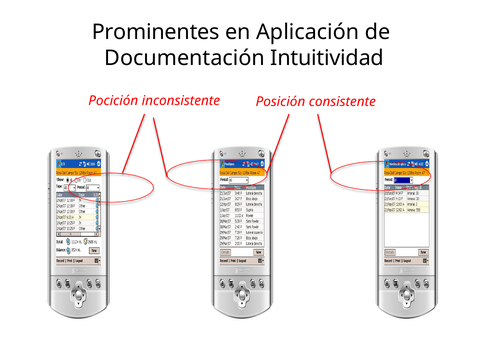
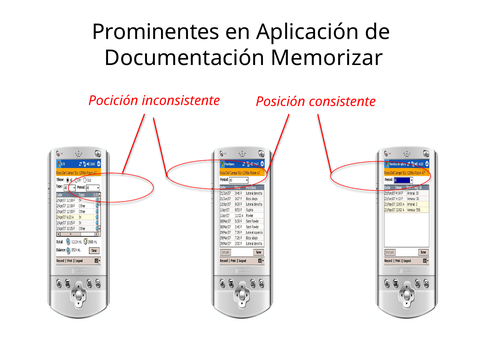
Intuitividad: Intuitividad -> Memorizar (327, 58)
